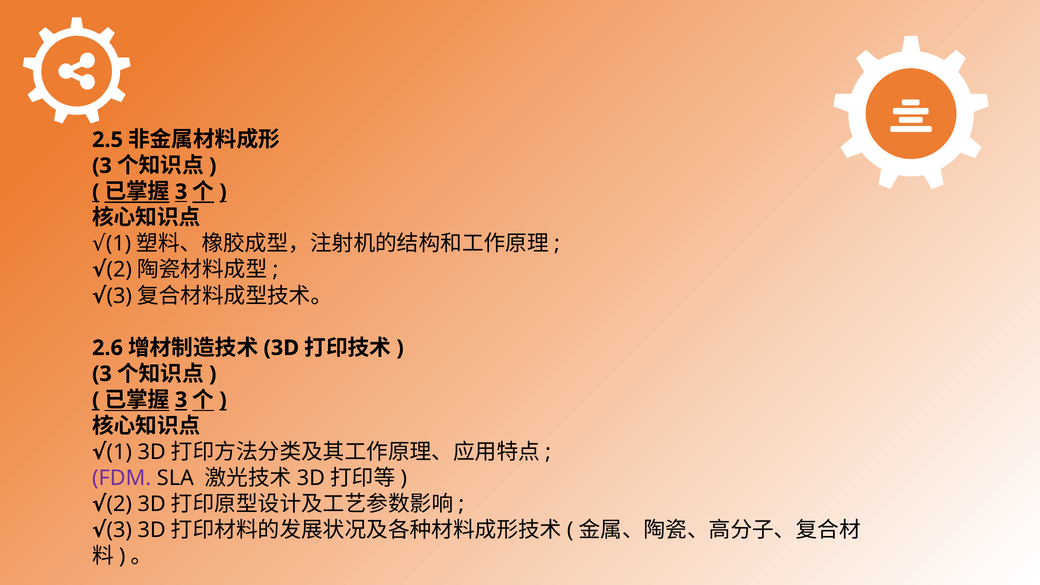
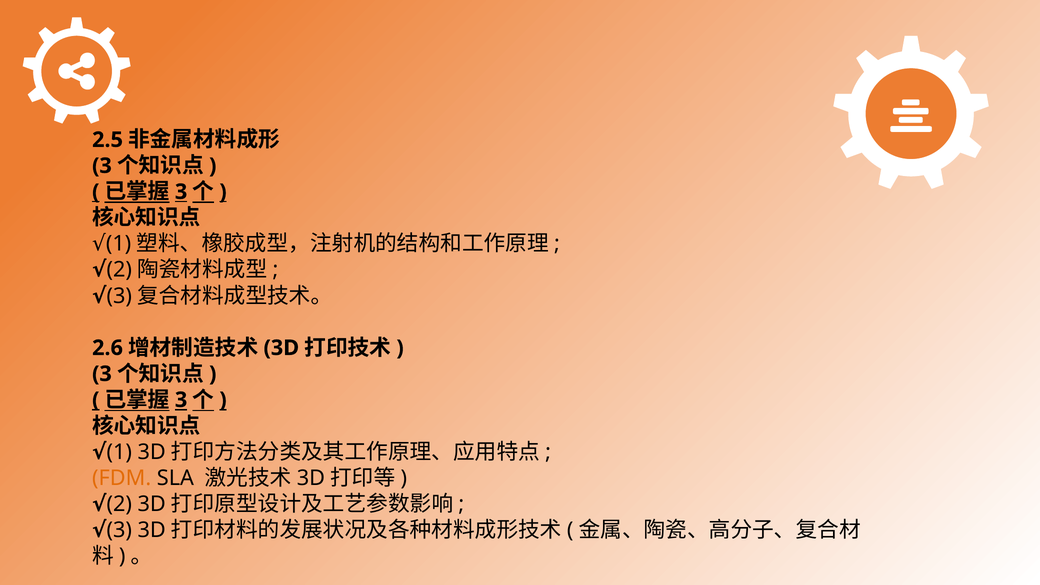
FDM colour: purple -> orange (122, 478)
